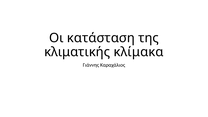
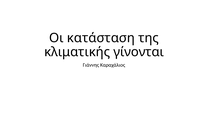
κλίμακα: κλίμακα -> γίνονται (139, 52)
